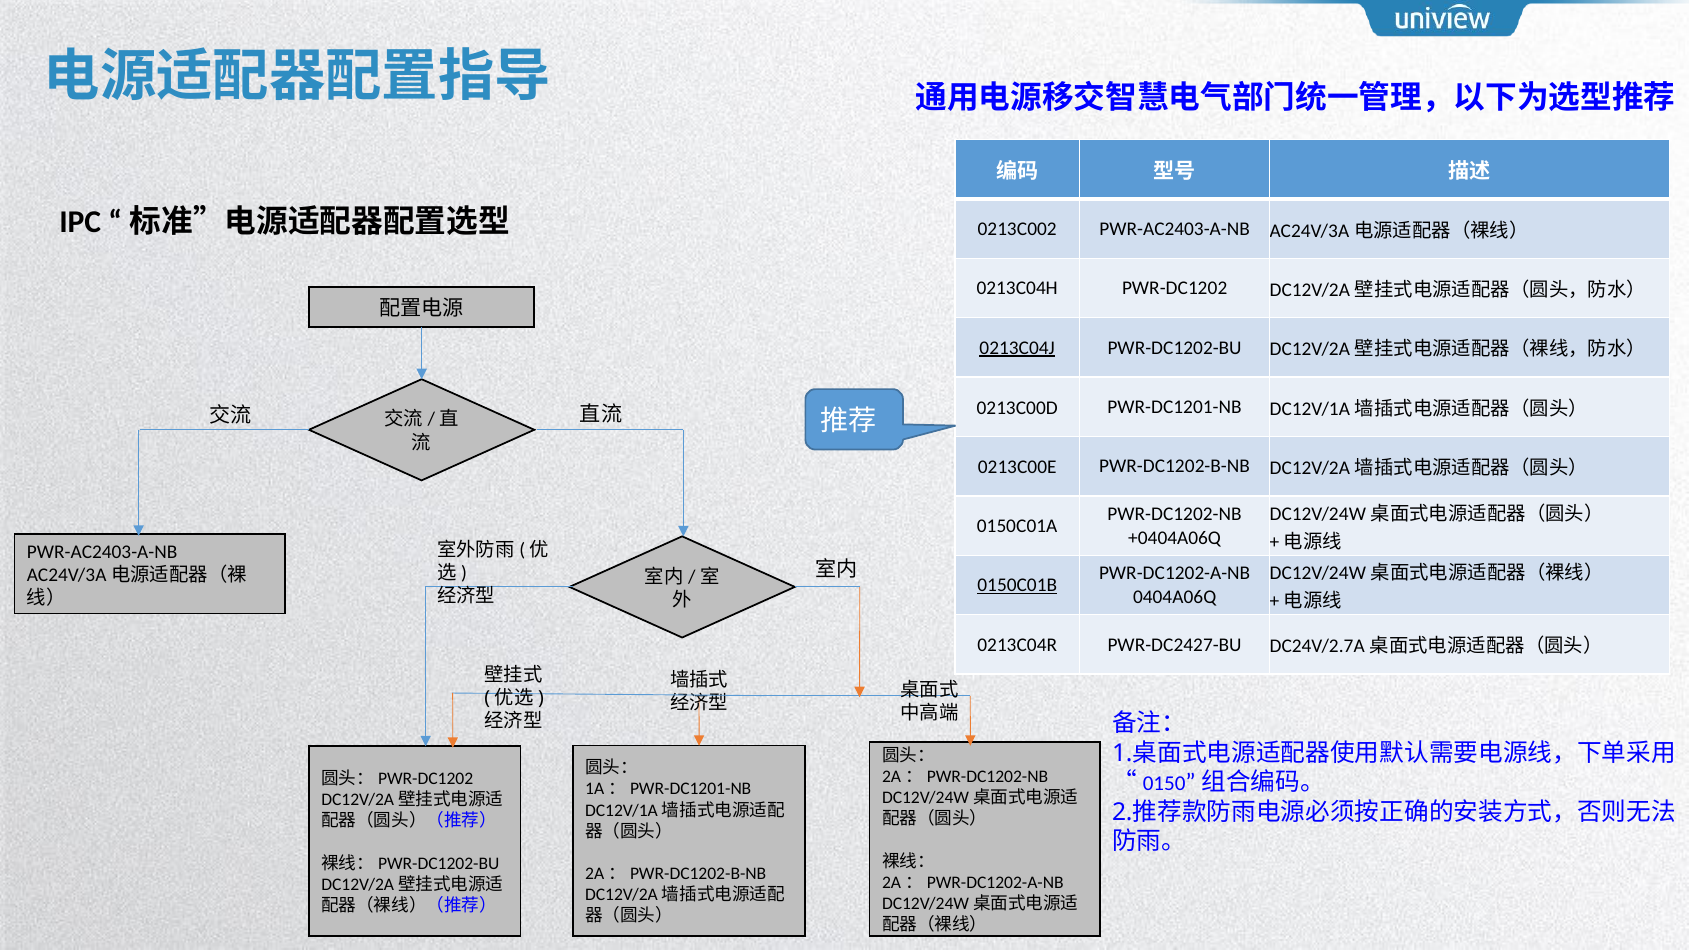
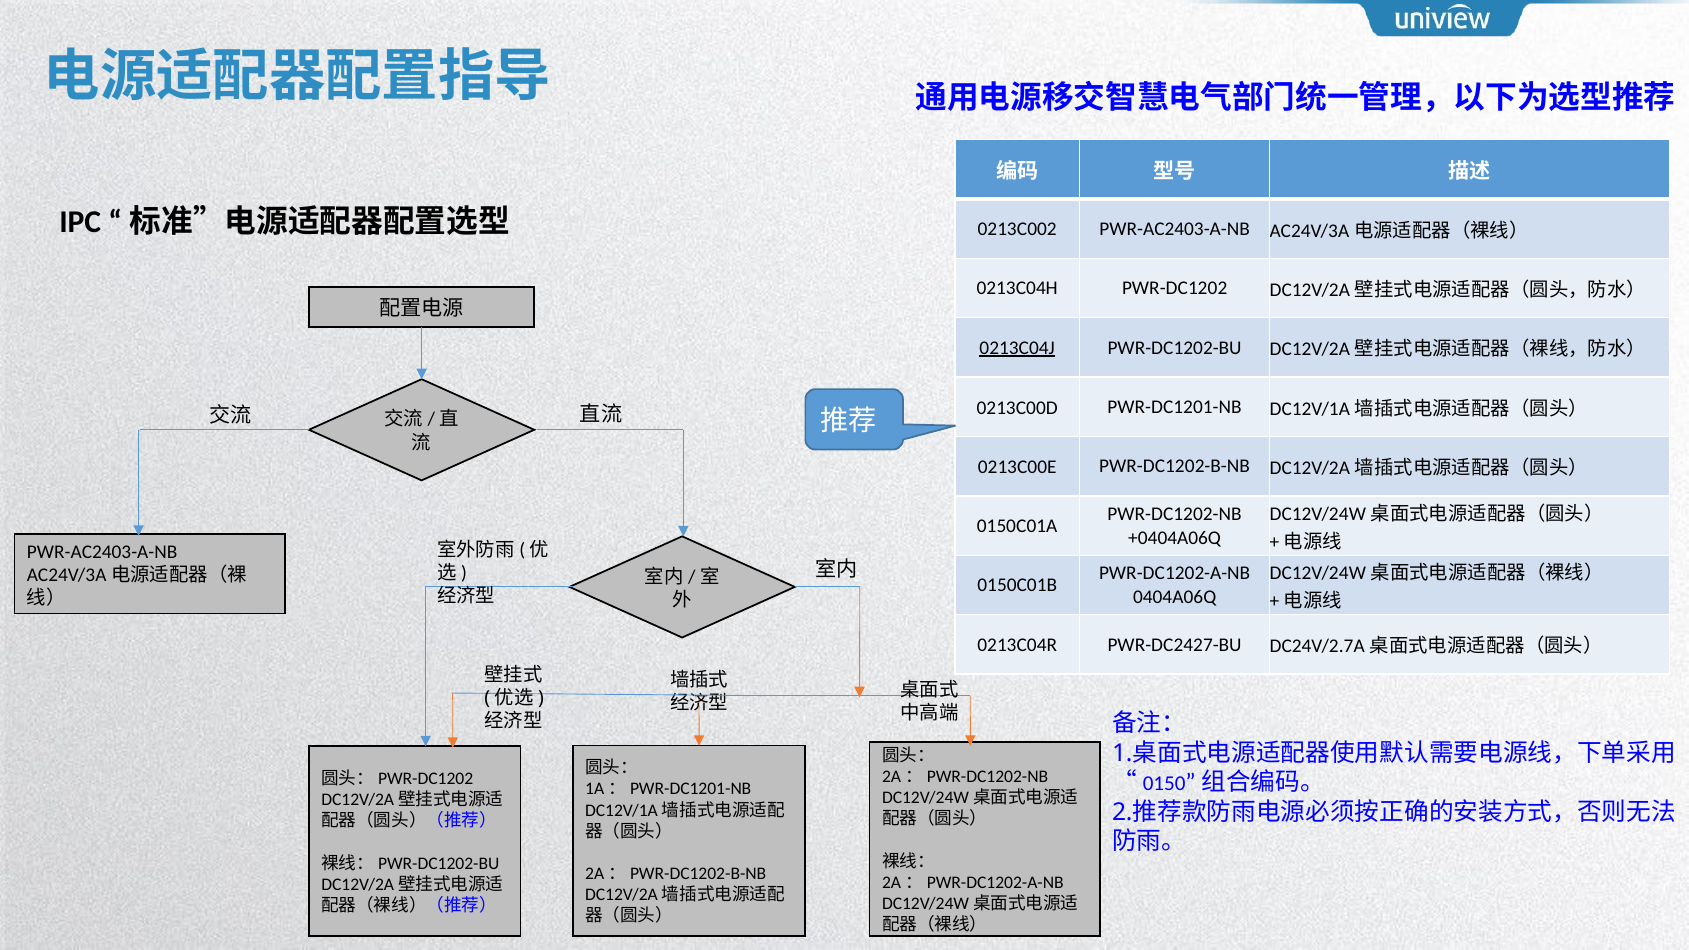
0150C01B underline: present -> none (1017, 585)
